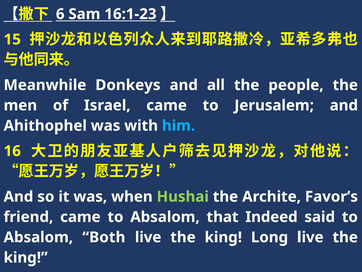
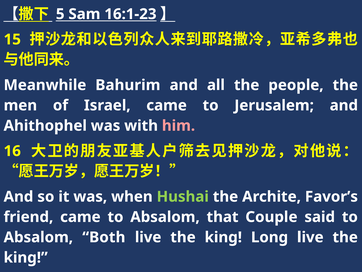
6: 6 -> 5 (60, 14)
Donkeys: Donkeys -> Bahurim (128, 85)
him colour: light blue -> pink (178, 125)
Indeed: Indeed -> Couple (271, 217)
